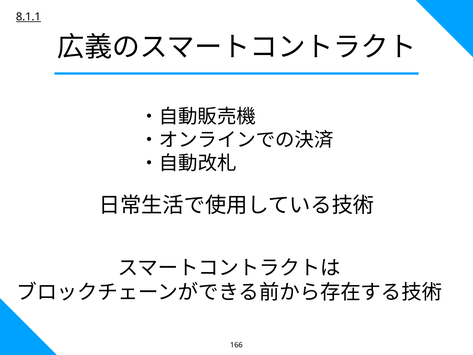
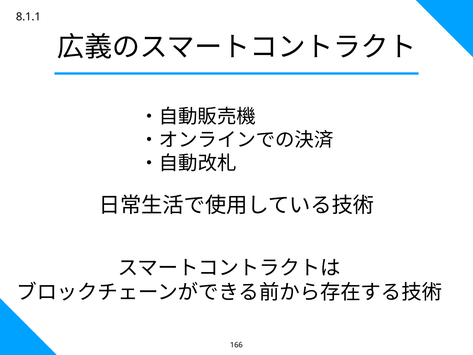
8.1.1 underline: present -> none (28, 17)
